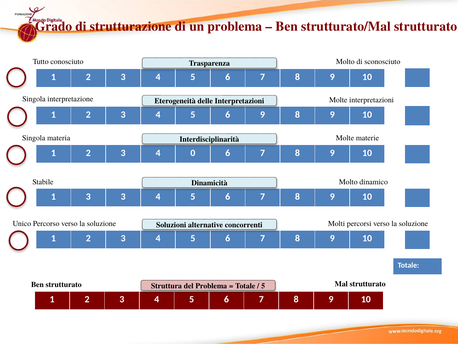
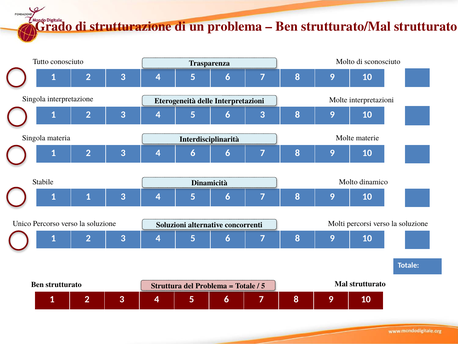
6 9: 9 -> 3 (263, 114)
4 0: 0 -> 6 (193, 153)
1 3: 3 -> 1 (88, 196)
